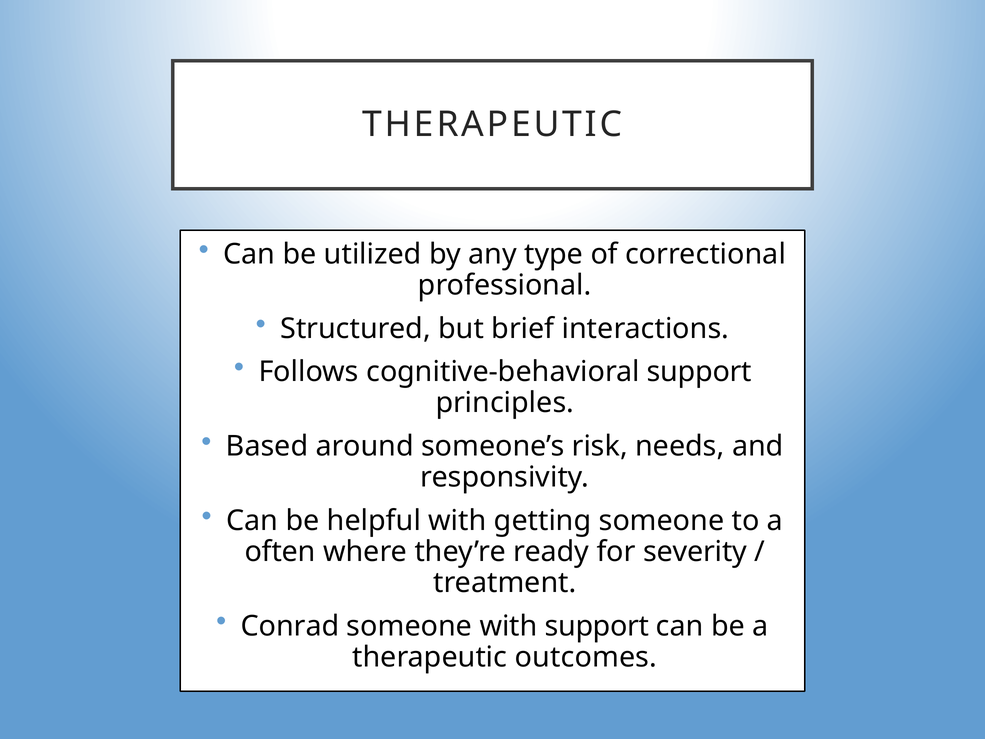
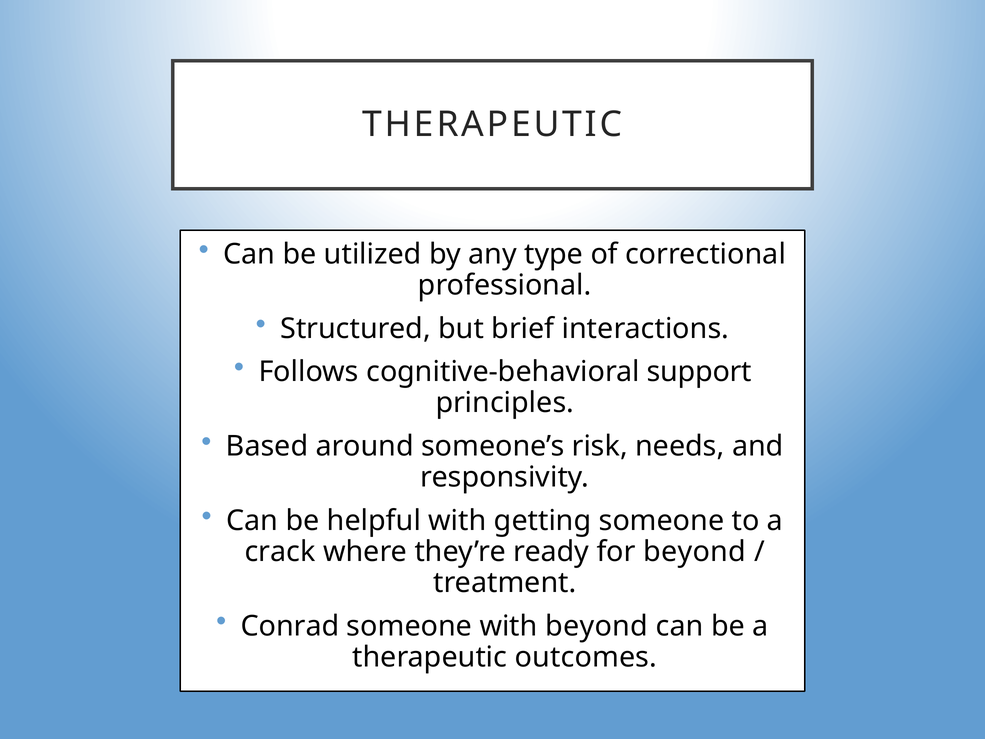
often: often -> crack (280, 552)
for severity: severity -> beyond (695, 552)
with support: support -> beyond (597, 626)
